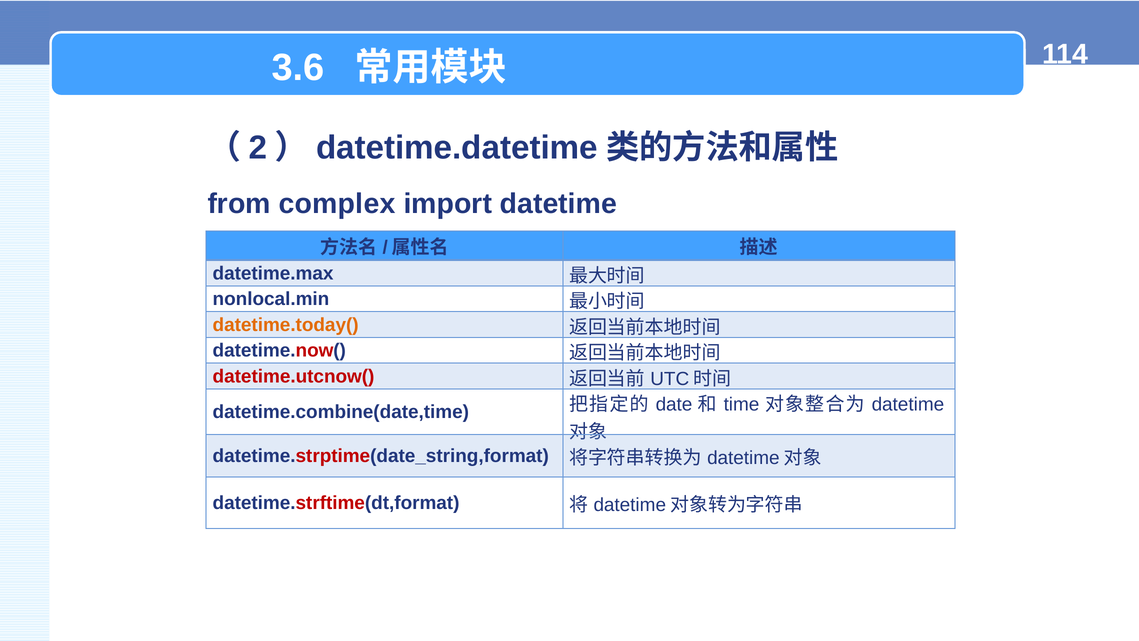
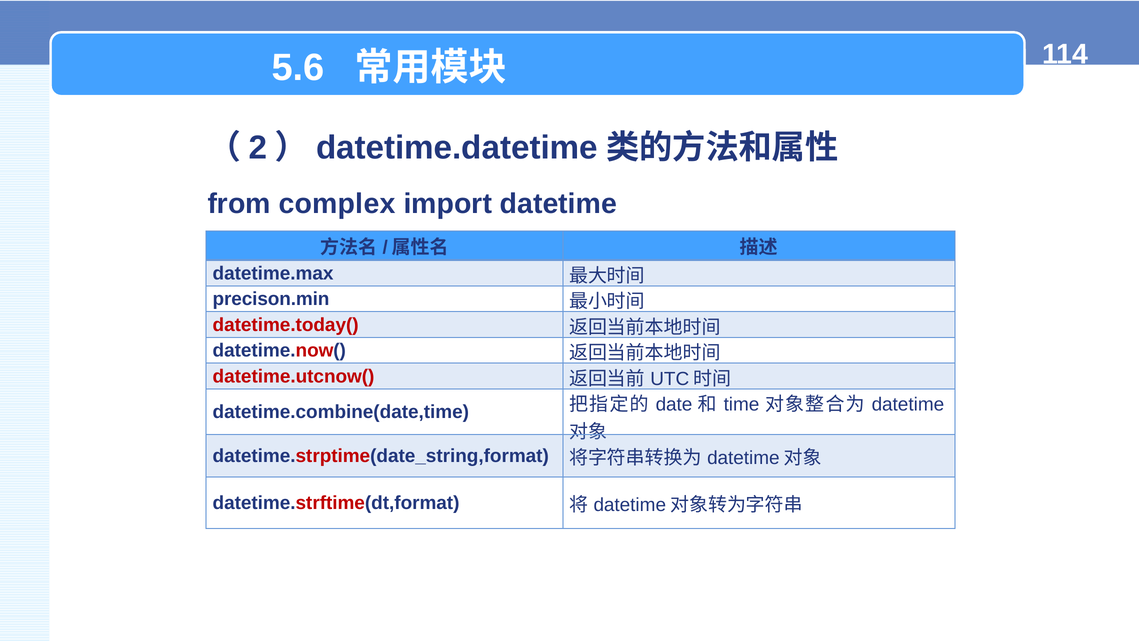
3.6: 3.6 -> 5.6 (298, 67)
nonlocal.min: nonlocal.min -> precison.min (271, 299)
datetime.today( colour: orange -> red (286, 325)
